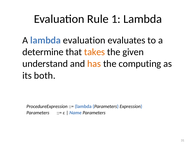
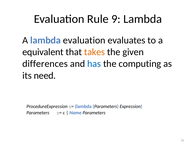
1: 1 -> 9 (116, 19)
determine: determine -> equivalent (43, 52)
understand: understand -> differences (45, 64)
has colour: orange -> blue (94, 64)
both: both -> need (45, 75)
